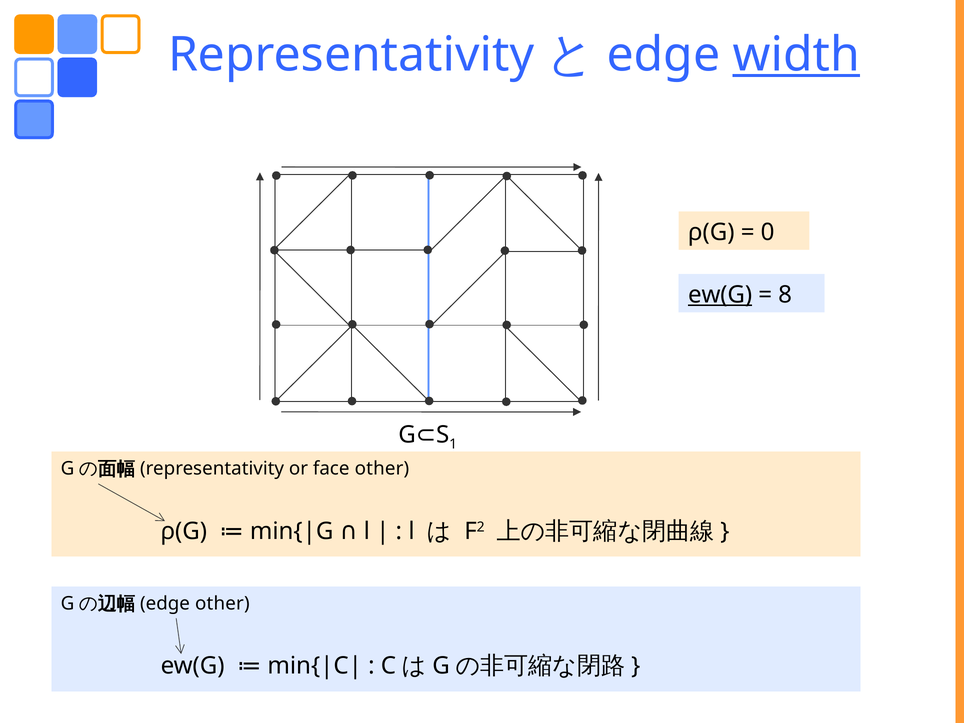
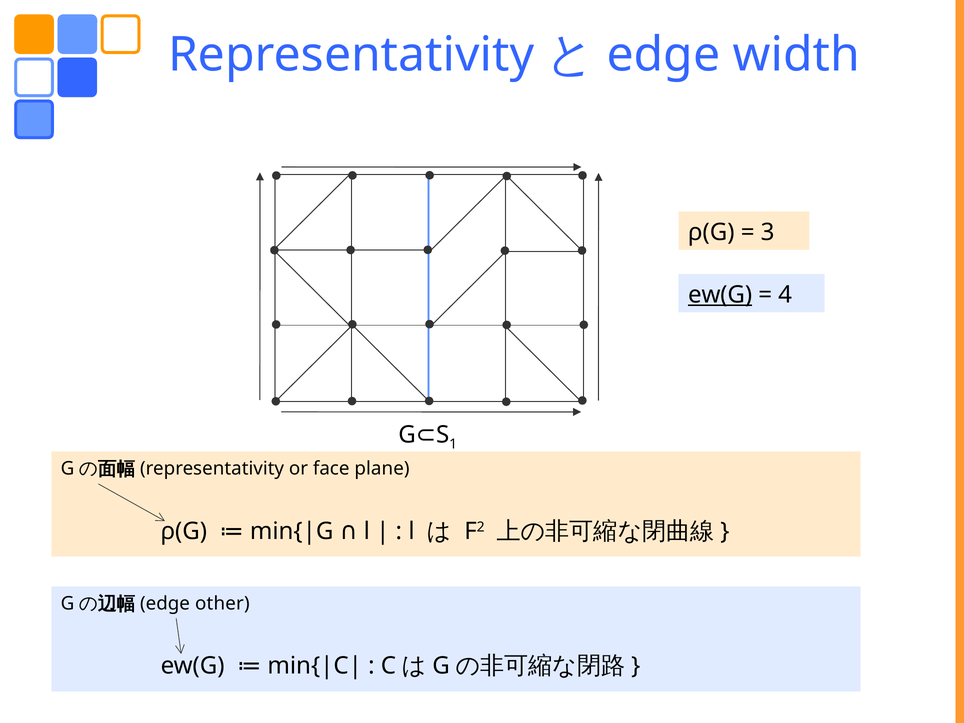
width underline: present -> none (796, 55)
0: 0 -> 3 (768, 232)
8: 8 -> 4 (785, 295)
face other: other -> plane (382, 469)
